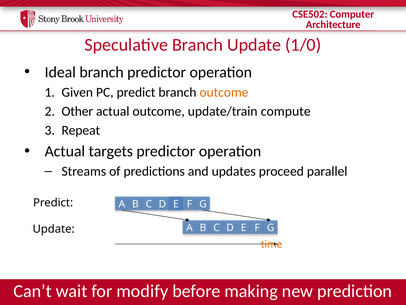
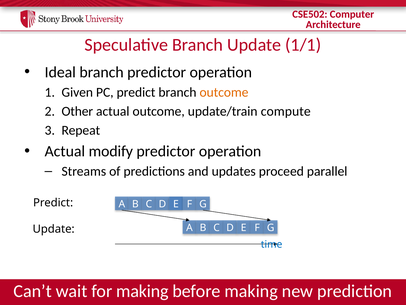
1/0: 1/0 -> 1/1 (303, 45)
targets: targets -> modify (111, 151)
time colour: orange -> blue (272, 244)
for modify: modify -> making (142, 291)
